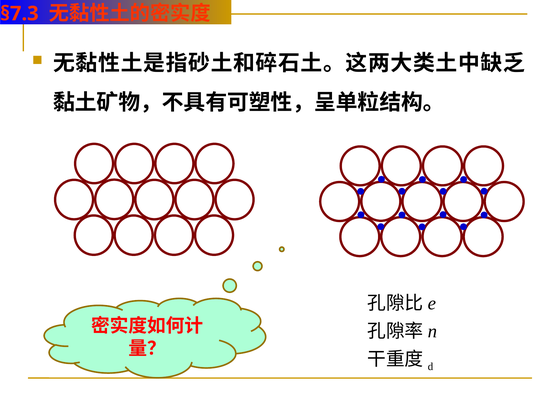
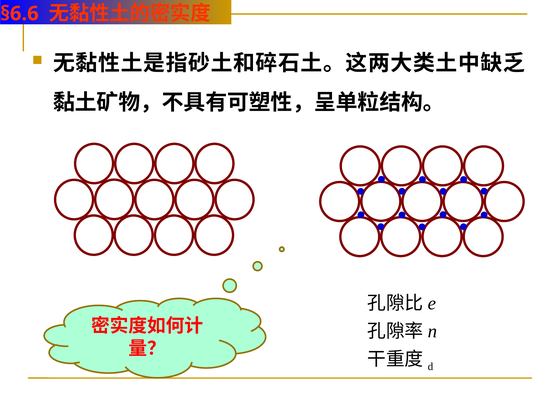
§7.3: §7.3 -> §6.6 (19, 14)
